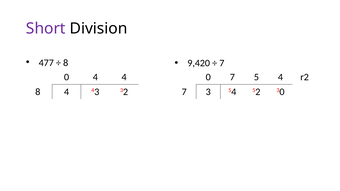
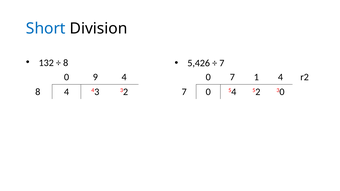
Short colour: purple -> blue (46, 29)
477: 477 -> 132 (46, 63)
9,420: 9,420 -> 5,426 (199, 63)
0 4: 4 -> 9 (95, 77)
5: 5 -> 1 (256, 77)
3: 3 -> 0 (208, 92)
